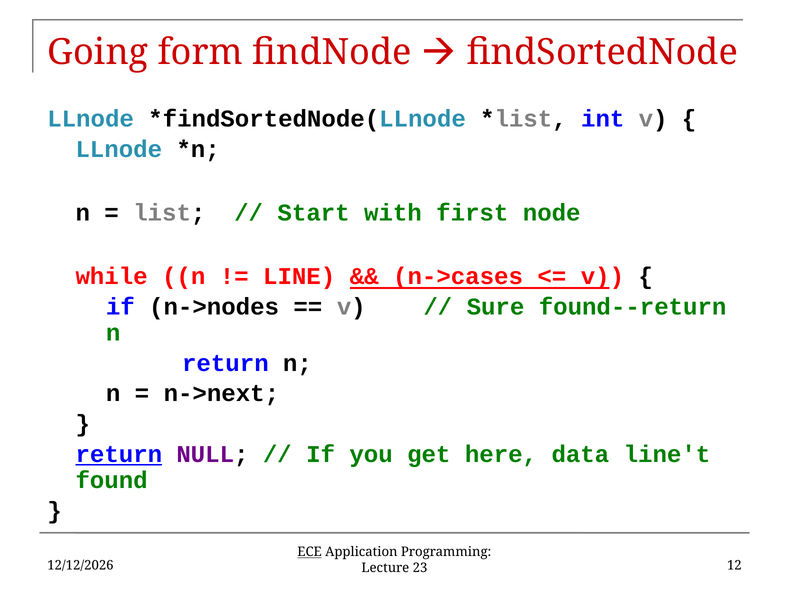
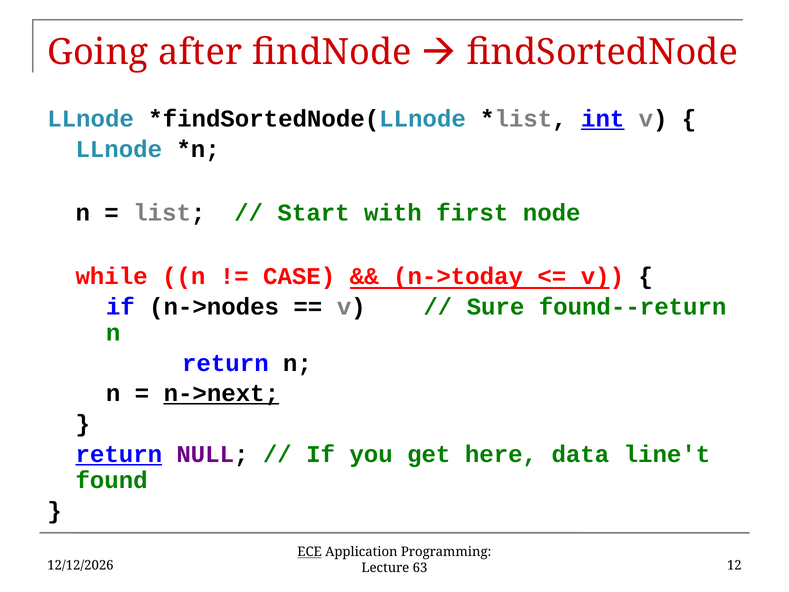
form: form -> after (200, 52)
int underline: none -> present (603, 119)
LINE: LINE -> CASE (299, 276)
n->cases: n->cases -> n->today (458, 276)
n->next underline: none -> present (221, 393)
23: 23 -> 63 (420, 568)
